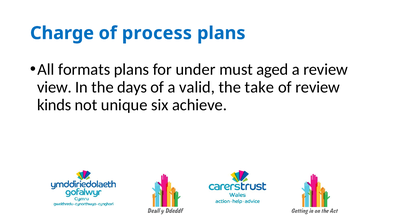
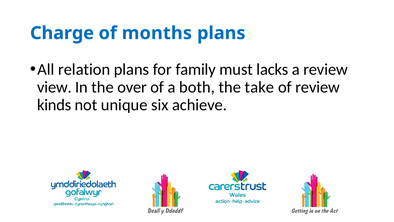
process: process -> months (157, 33)
formats: formats -> relation (84, 69)
under: under -> family (196, 69)
aged: aged -> lacks (272, 69)
days: days -> over (132, 87)
valid: valid -> both (197, 87)
